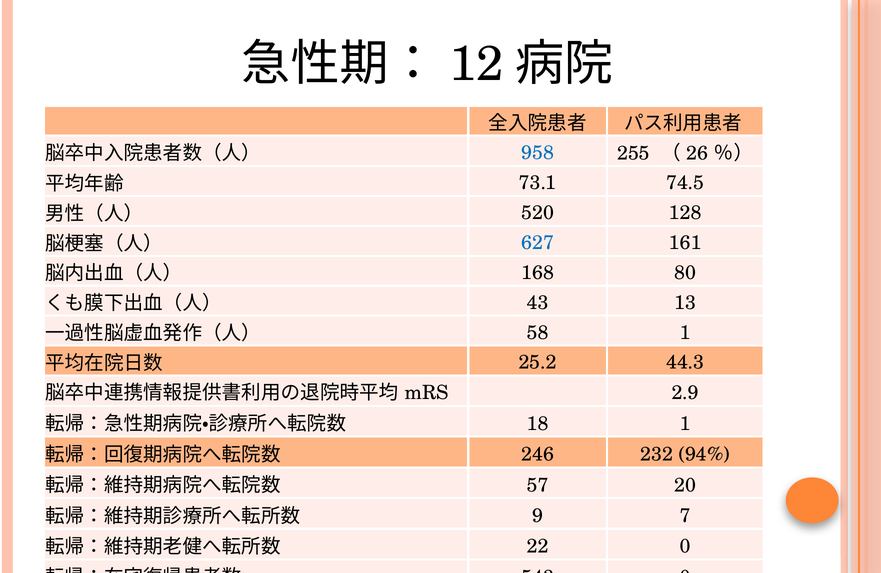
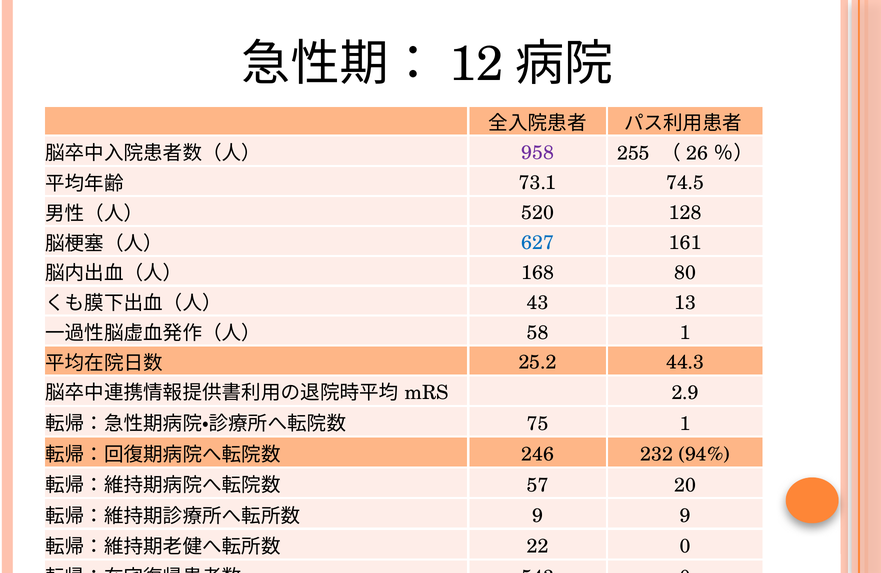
958 colour: blue -> purple (538, 153)
18: 18 -> 75 (538, 423)
9 7: 7 -> 9 (685, 515)
